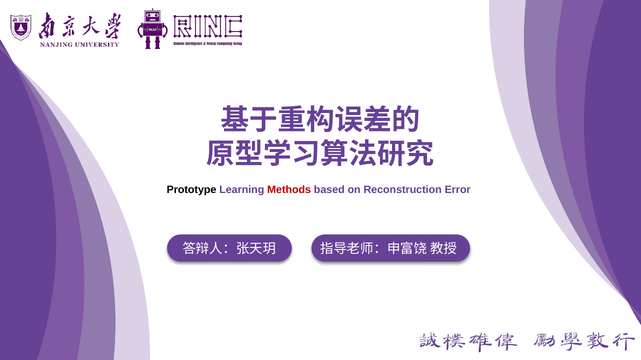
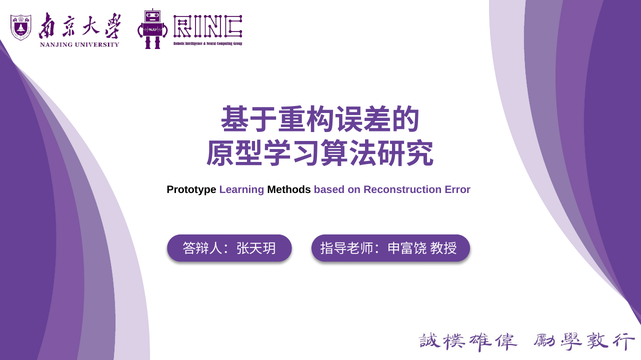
Methods colour: red -> black (289, 190)
